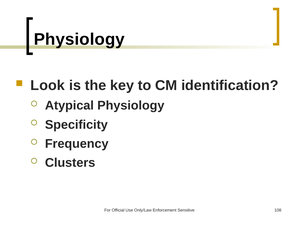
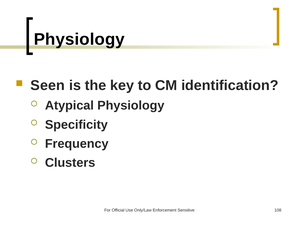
Look: Look -> Seen (48, 86)
